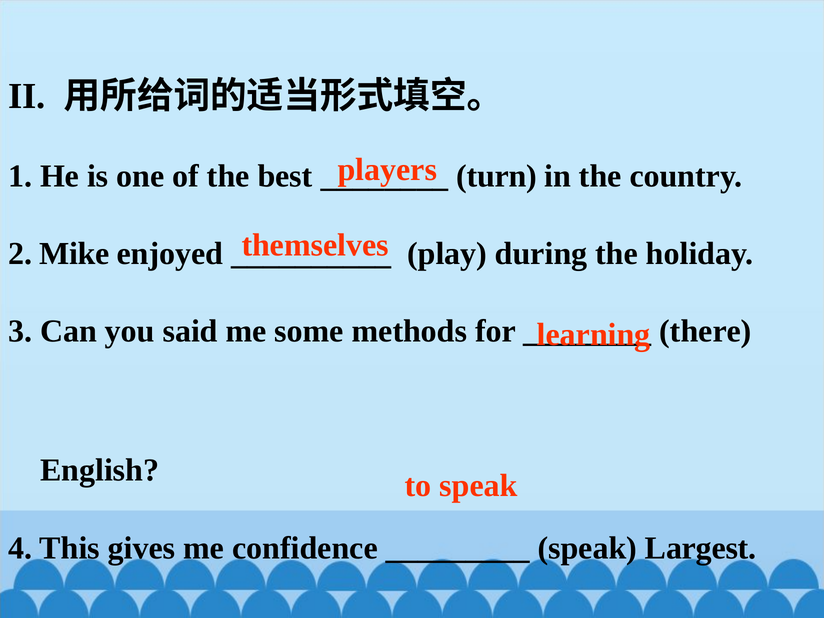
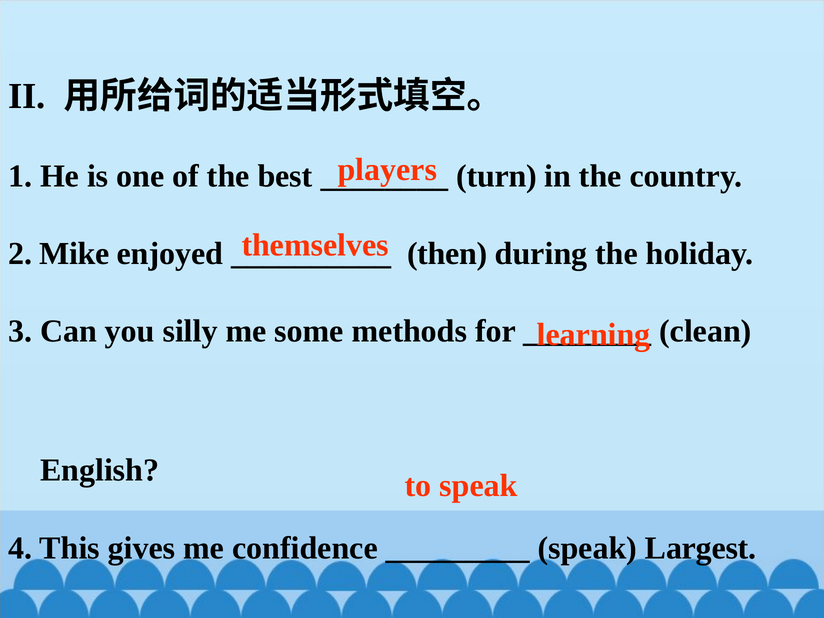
play: play -> then (447, 254)
said: said -> silly (190, 331)
there: there -> clean (705, 331)
